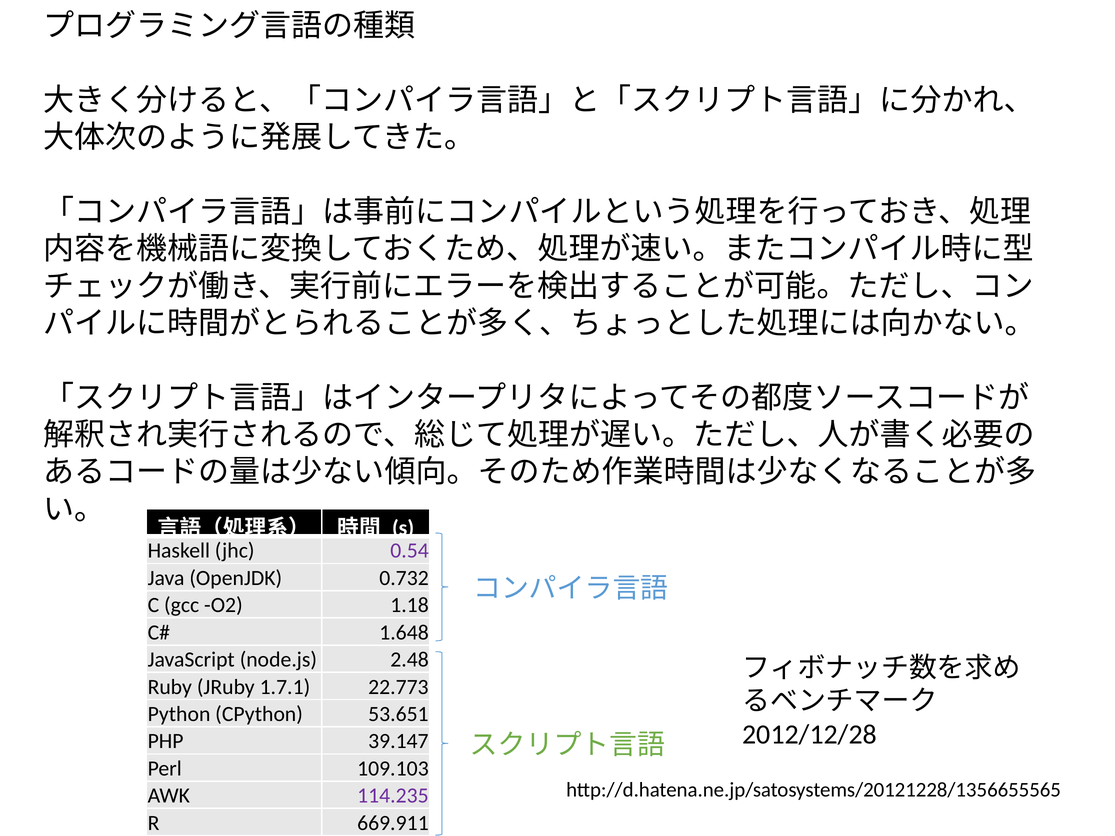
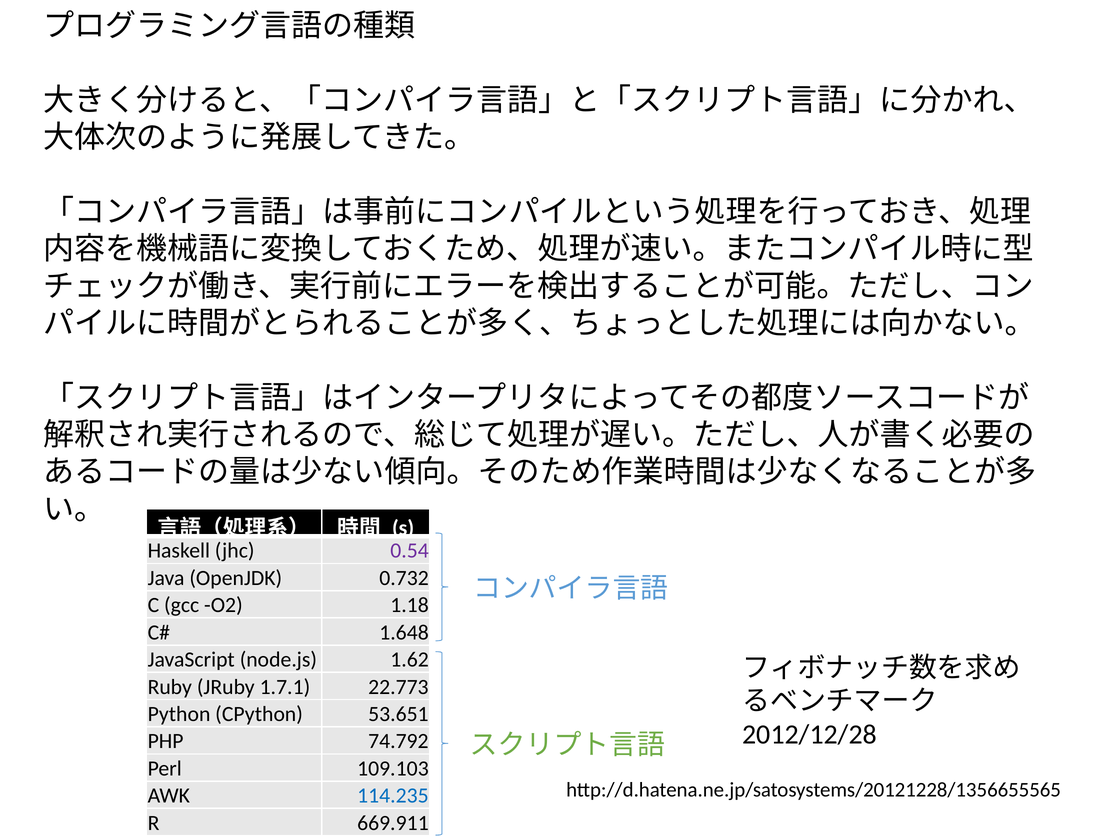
2.48: 2.48 -> 1.62 (410, 660)
39.147: 39.147 -> 74.792 (398, 742)
114.235 colour: purple -> blue (393, 796)
